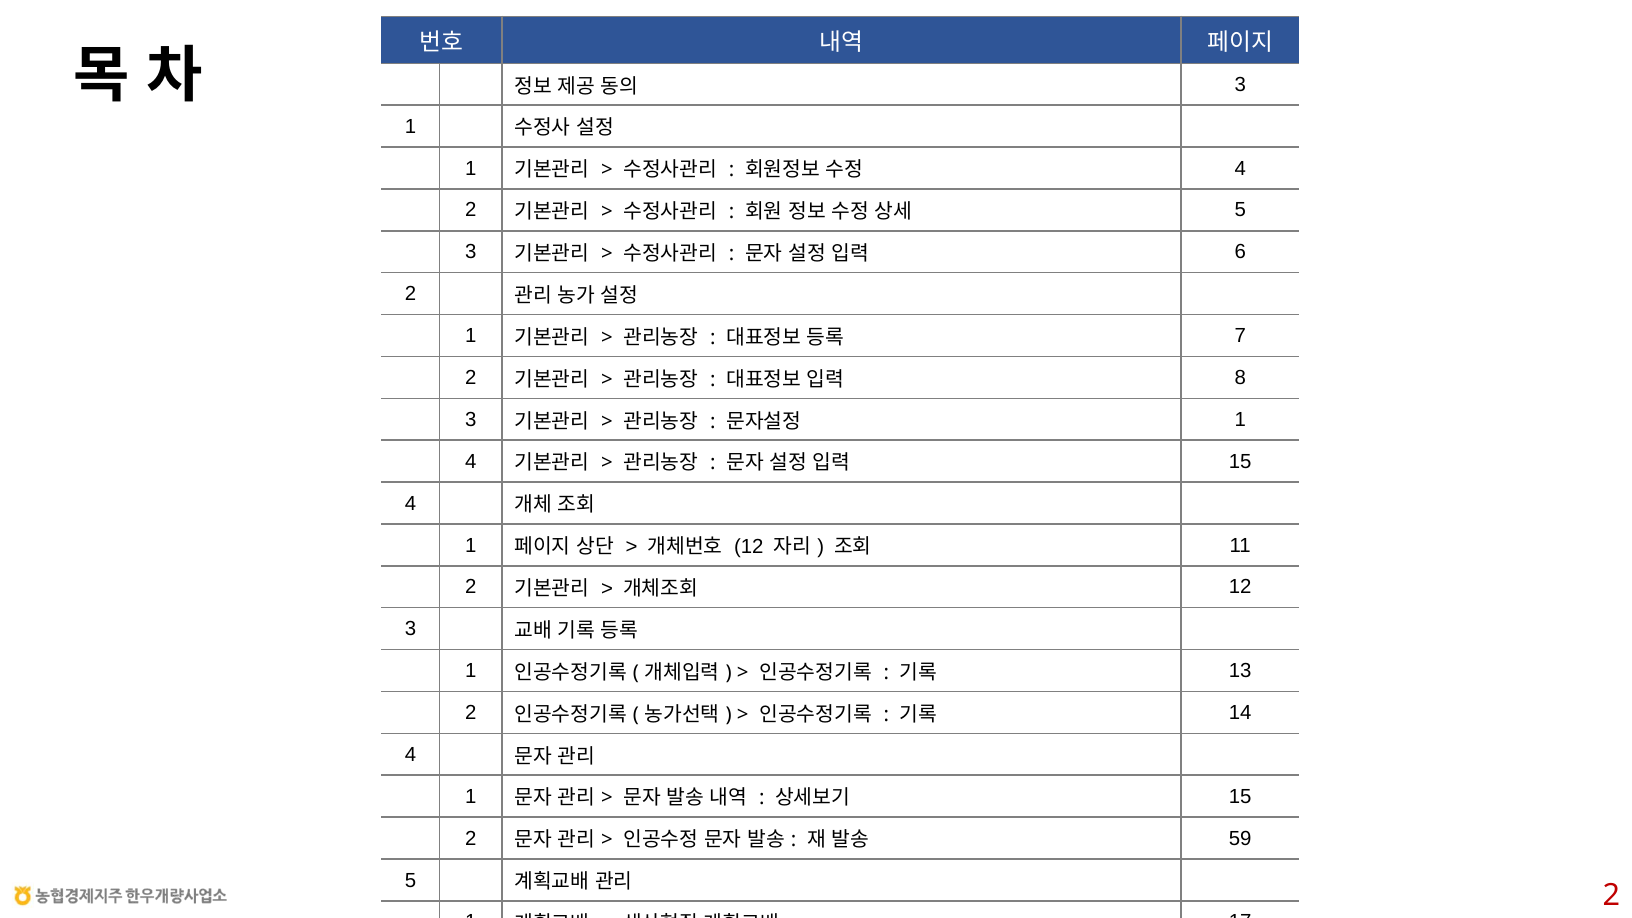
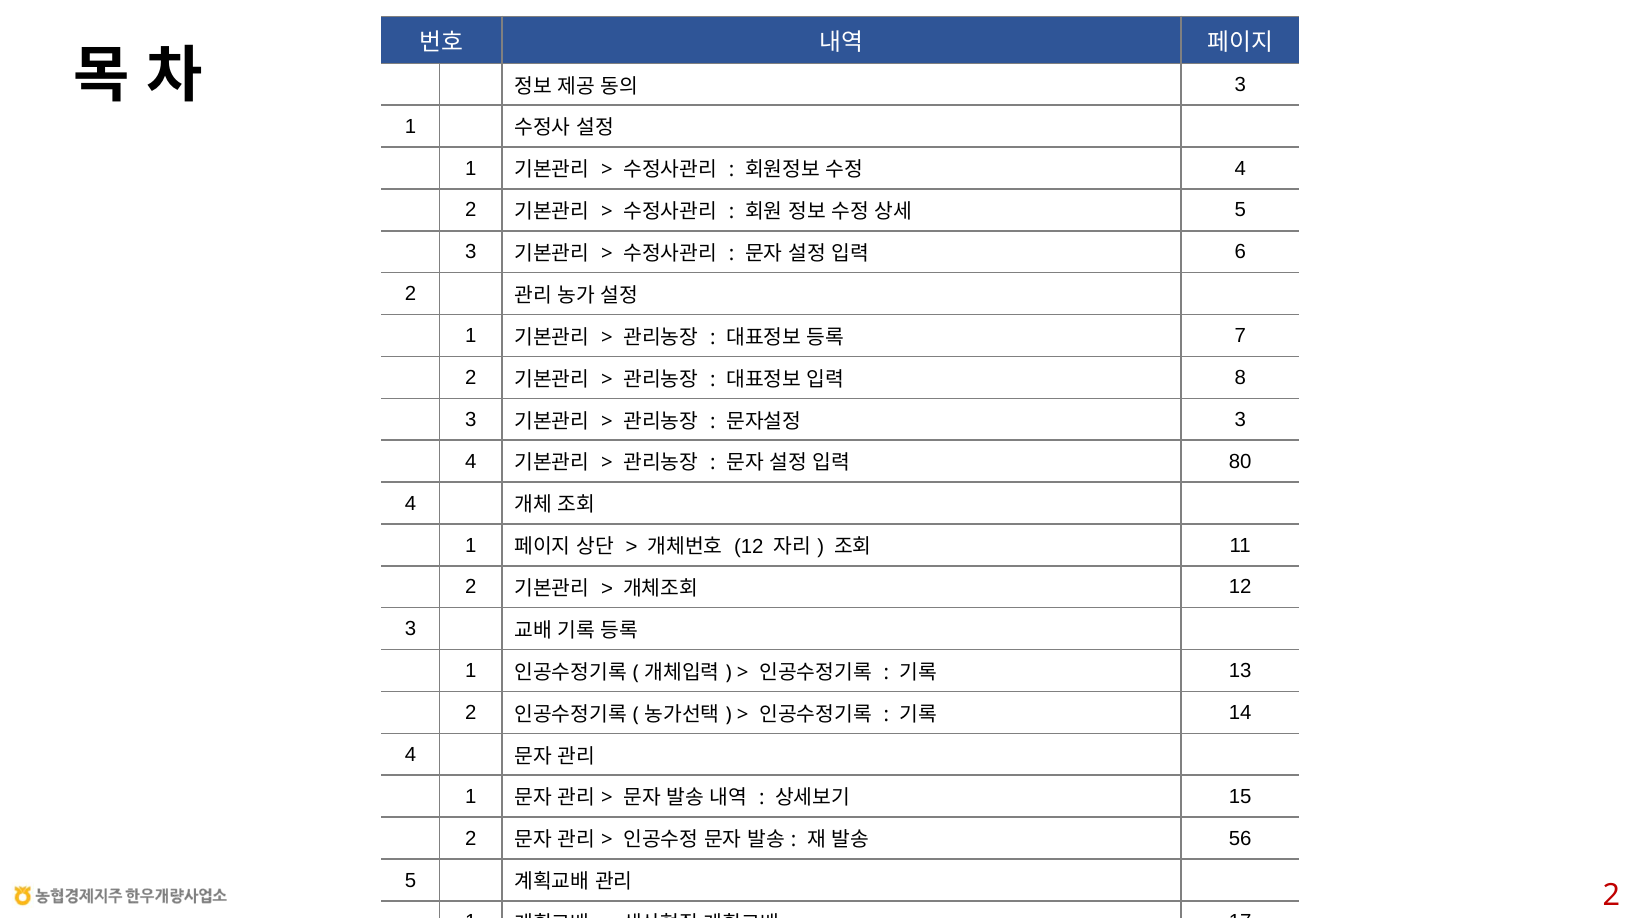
1: 1 -> 3 (1240, 420)
15: 15 -> 80 (1240, 462)
59: 59 -> 56 (1240, 838)
